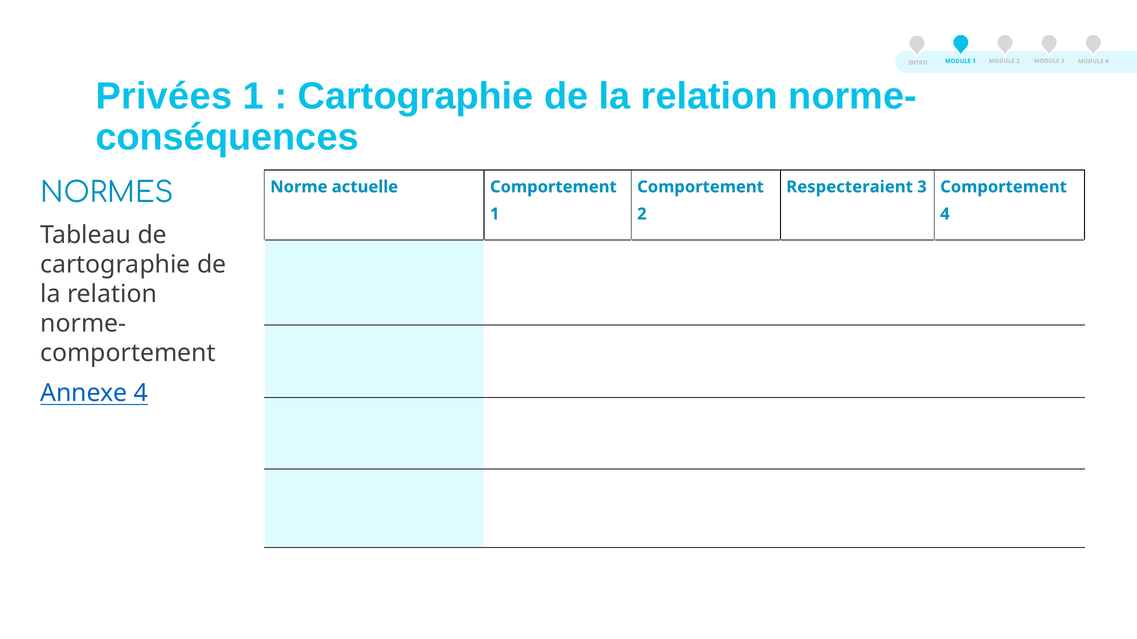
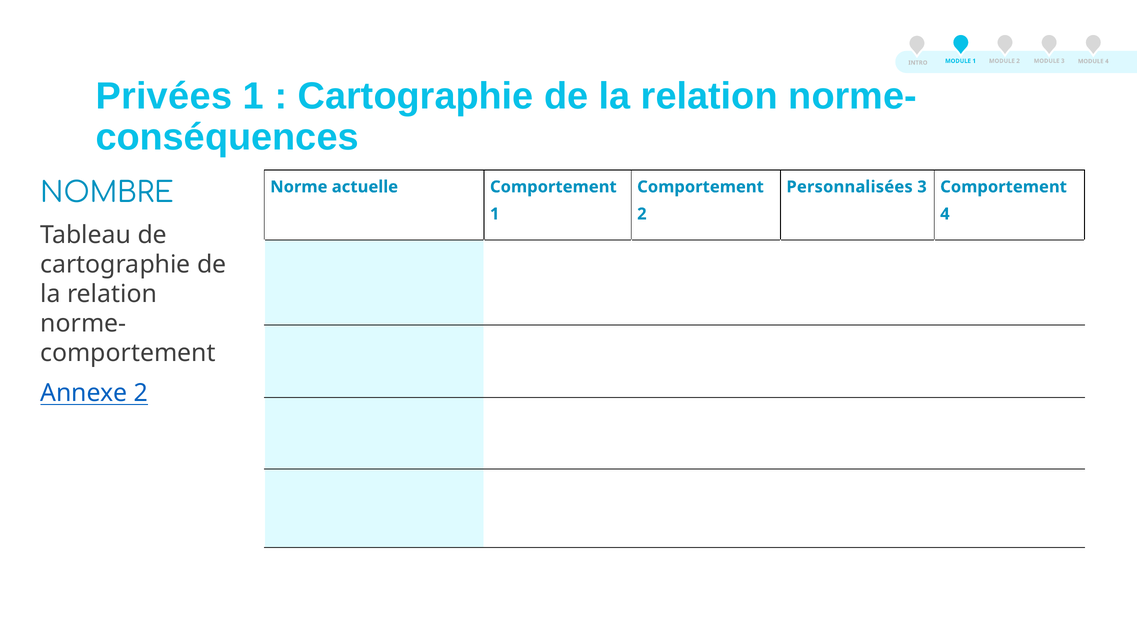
NORMES: NORMES -> NOMBRE (107, 193)
Respecteraient: Respecteraient -> Personnalisées (850, 187)
Annexe 4: 4 -> 2 (141, 394)
